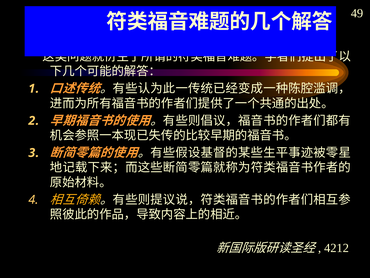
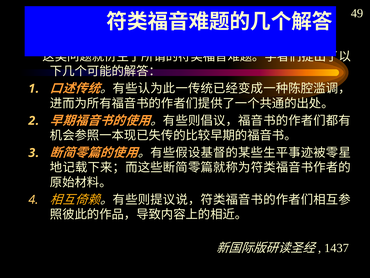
4212: 4212 -> 1437 (337, 247)
